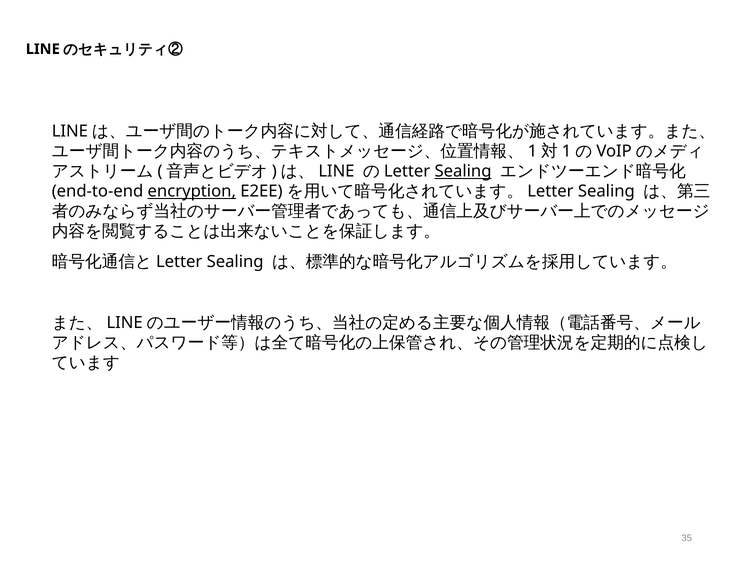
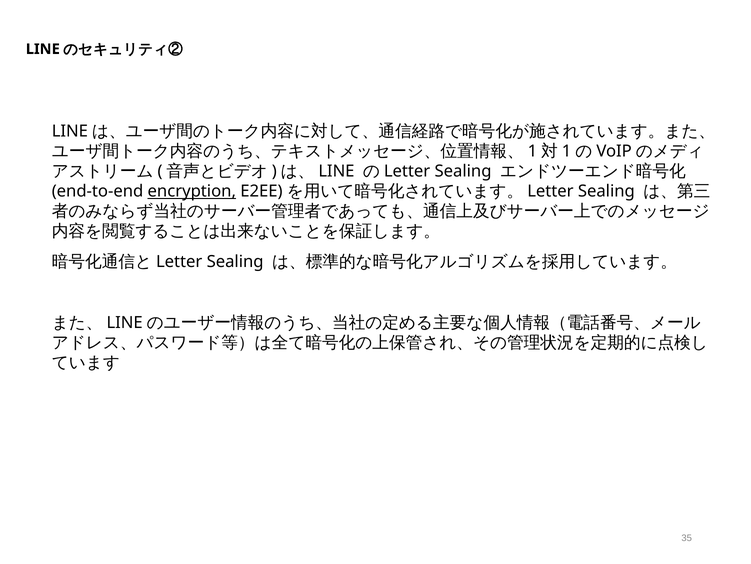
Sealing underline: present -> none (463, 171)
